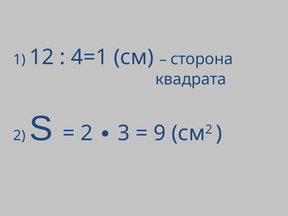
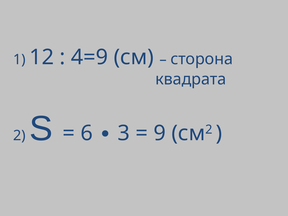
4=1: 4=1 -> 4=9 (90, 57)
2: 2 -> 6 (87, 133)
